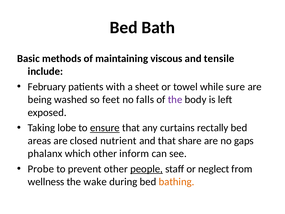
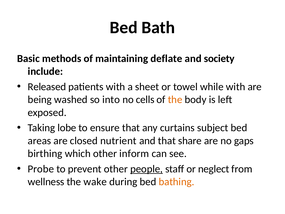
viscous: viscous -> deflate (166, 58)
tensile: tensile -> society (219, 58)
February: February -> Released (47, 87)
while sure: sure -> with (236, 87)
feet: feet -> into (111, 100)
falls: falls -> cells (145, 100)
the colour: purple -> orange (175, 100)
ensure underline: present -> none (105, 128)
rectally: rectally -> subject (213, 128)
phalanx: phalanx -> birthing (45, 153)
